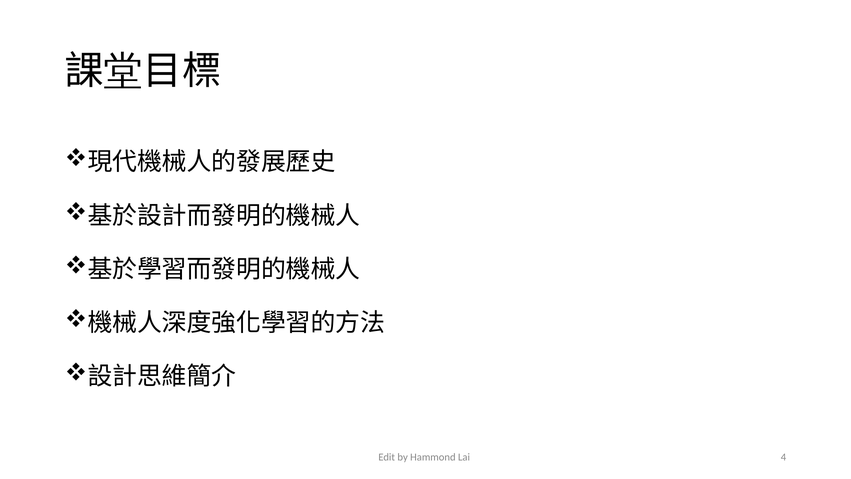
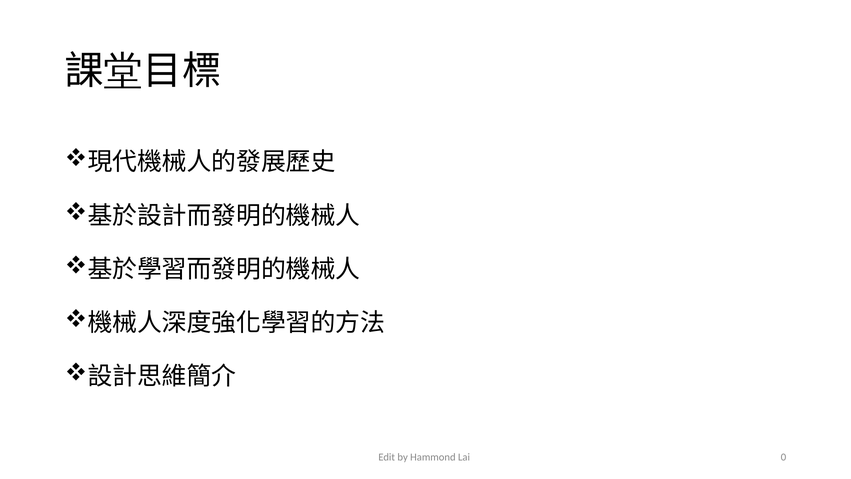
4: 4 -> 0 (783, 457)
